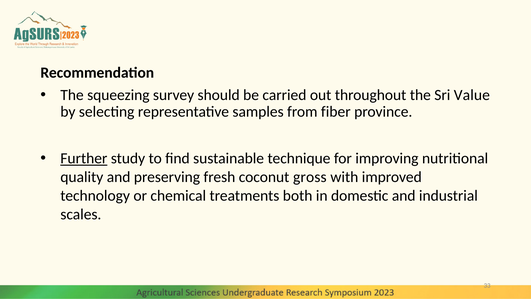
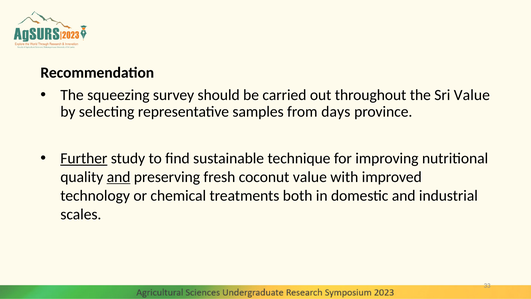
fiber: fiber -> days (336, 112)
and underline: none -> present (119, 177)
coconut gross: gross -> value (310, 177)
